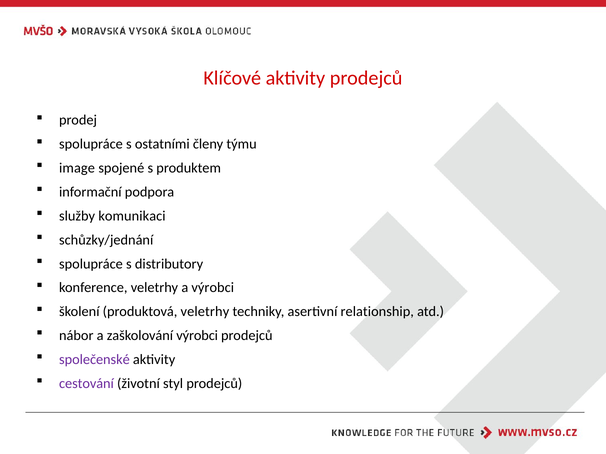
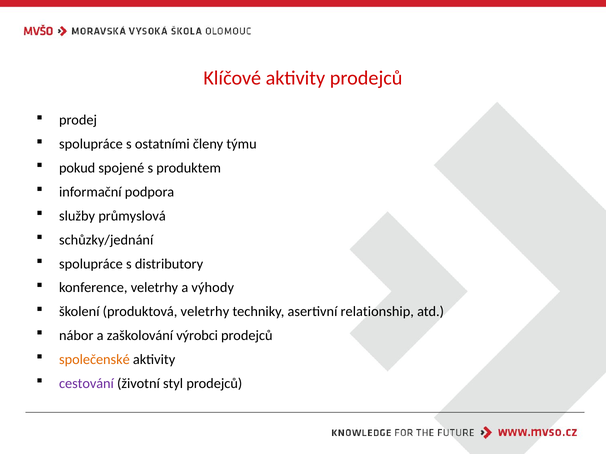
image: image -> pokud (77, 168)
komunikaci: komunikaci -> průmyslová (132, 216)
a výrobci: výrobci -> výhody (213, 288)
společenské colour: purple -> orange (94, 360)
